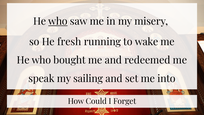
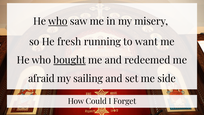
wake: wake -> want (146, 42)
bought underline: none -> present (70, 60)
speak: speak -> afraid (41, 78)
into: into -> side (167, 78)
